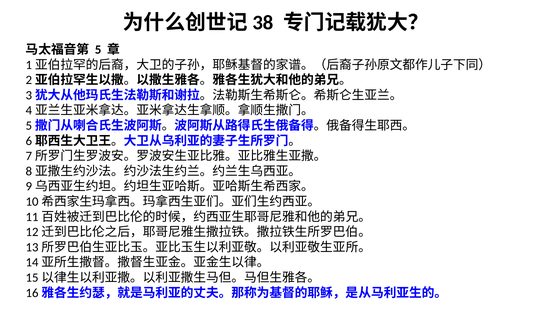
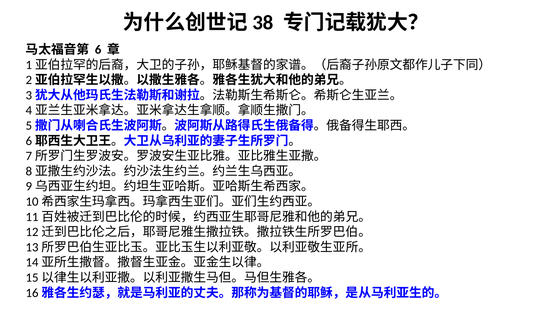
5: 5 -> 6 (98, 50)
